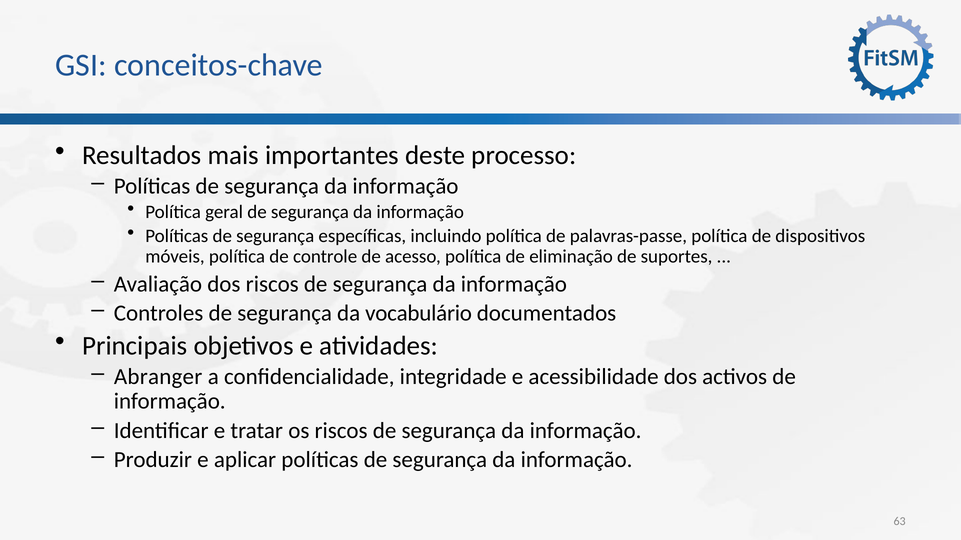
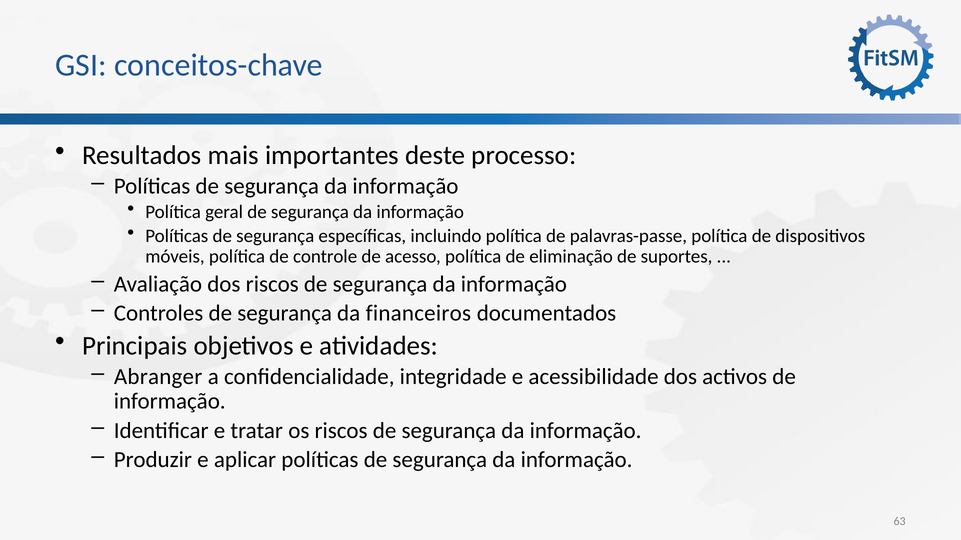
vocabulário: vocabulário -> financeiros (418, 313)
